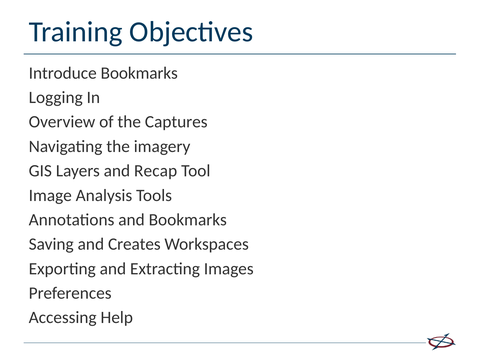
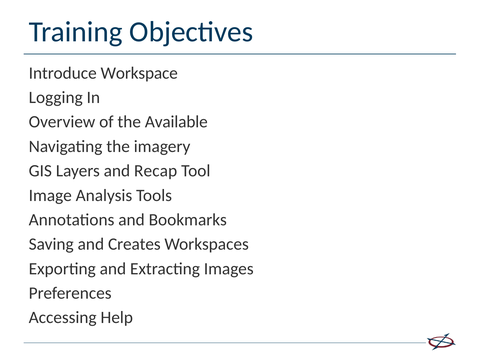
Introduce Bookmarks: Bookmarks -> Workspace (139, 73)
Captures: Captures -> Available (176, 122)
